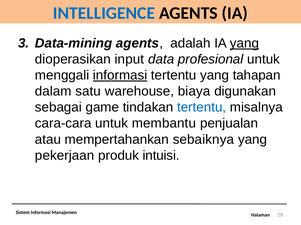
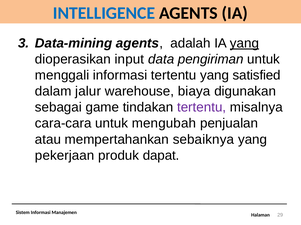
profesional: profesional -> pengiriman (211, 59)
informasi underline: present -> none (120, 76)
tahapan: tahapan -> satisfied (257, 76)
satu: satu -> jalur (88, 92)
tertentu colour: blue -> purple (202, 108)
membantu: membantu -> mengubah (164, 124)
intuisi: intuisi -> dapat (161, 156)
